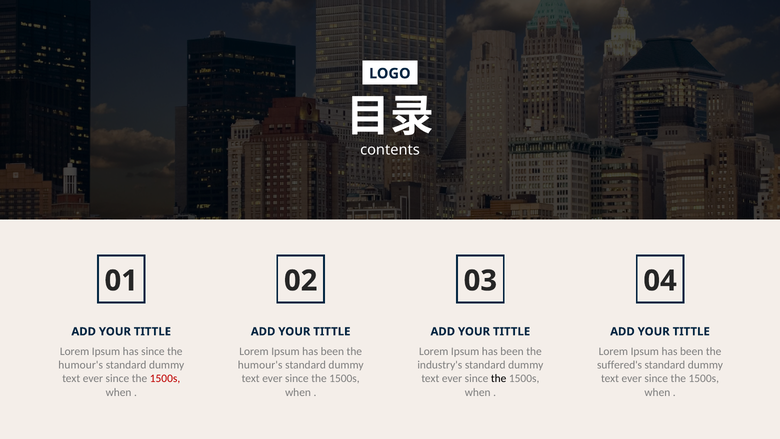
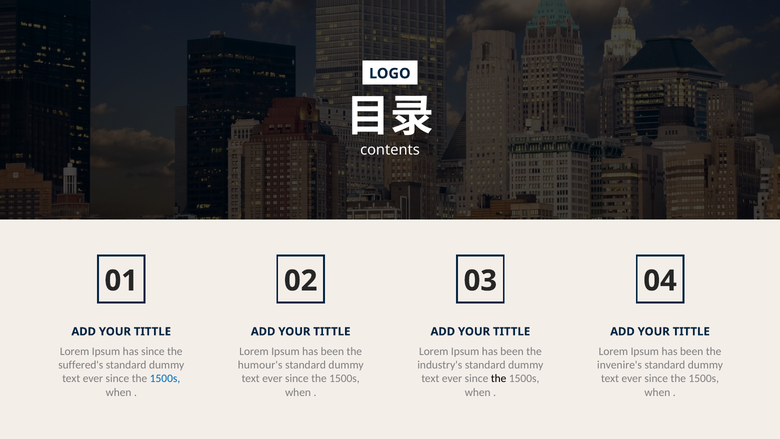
humour's: humour's -> suffered's (81, 365)
suffered's: suffered's -> invenire's (620, 365)
1500s colour: red -> blue (165, 378)
